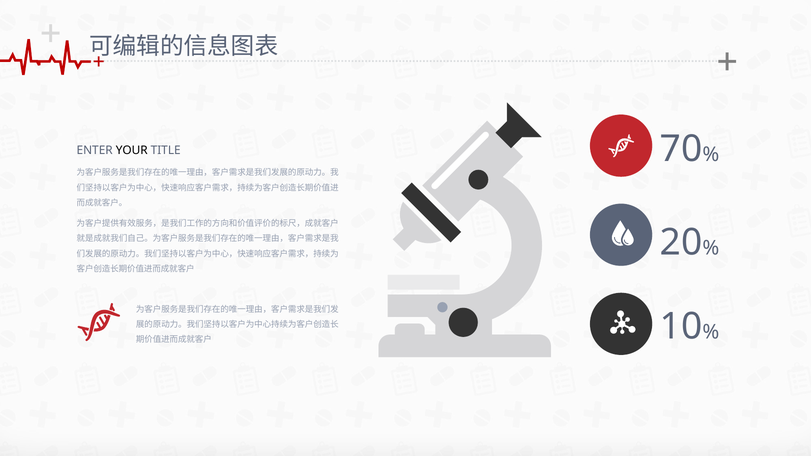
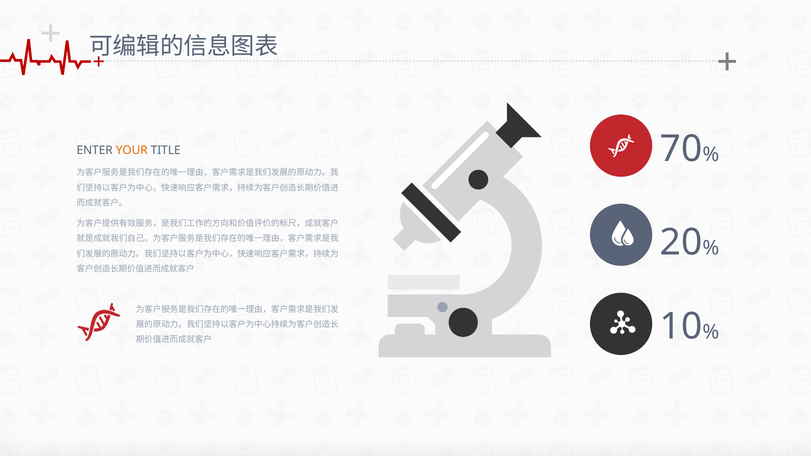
YOUR colour: black -> orange (132, 151)
